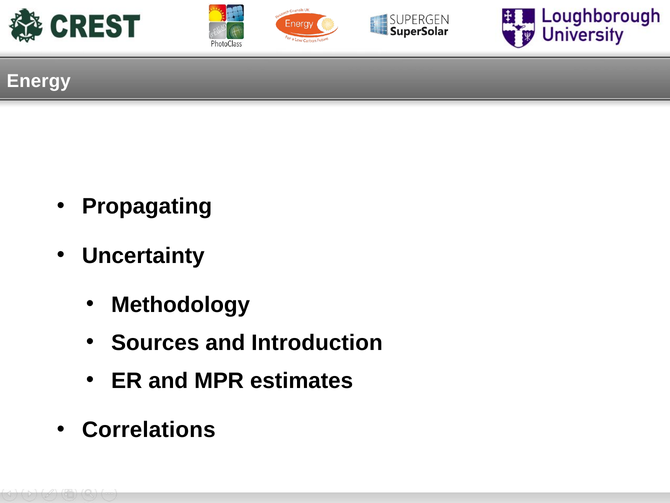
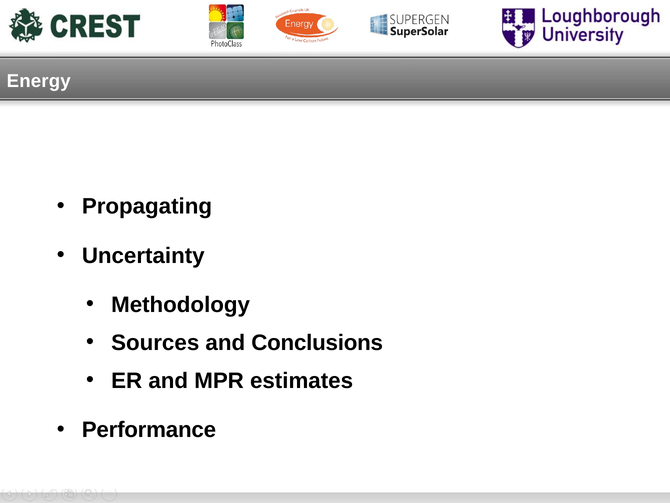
Introduction: Introduction -> Conclusions (317, 343)
Correlations: Correlations -> Performance (149, 430)
